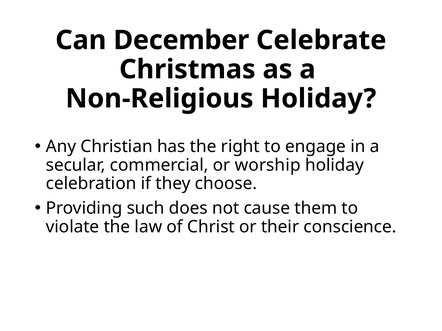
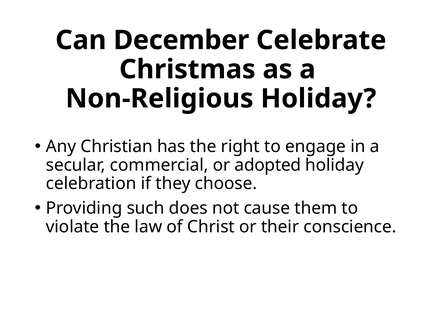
worship: worship -> adopted (268, 165)
